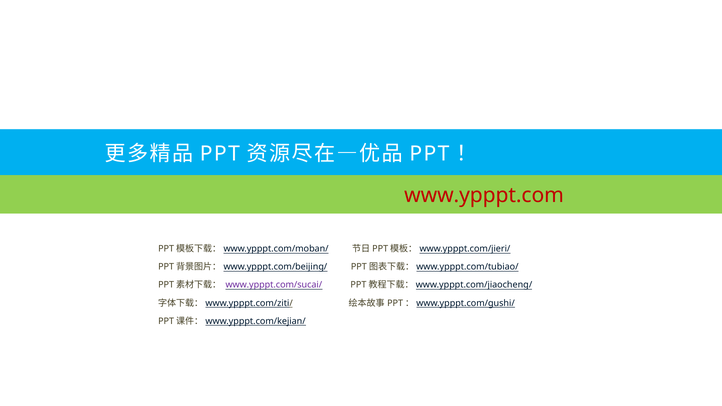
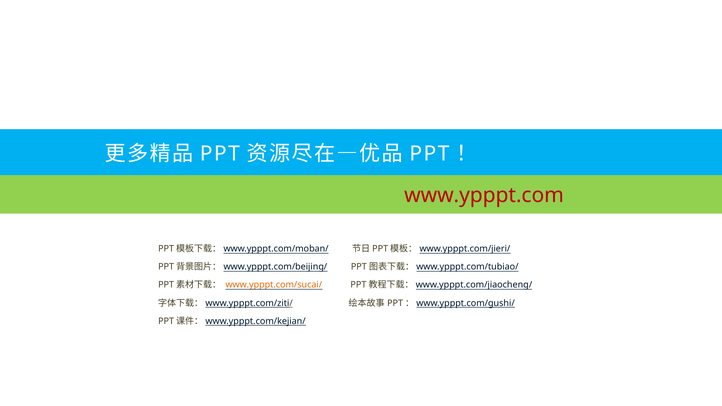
www.ypppt.com/sucai/ colour: purple -> orange (274, 285)
